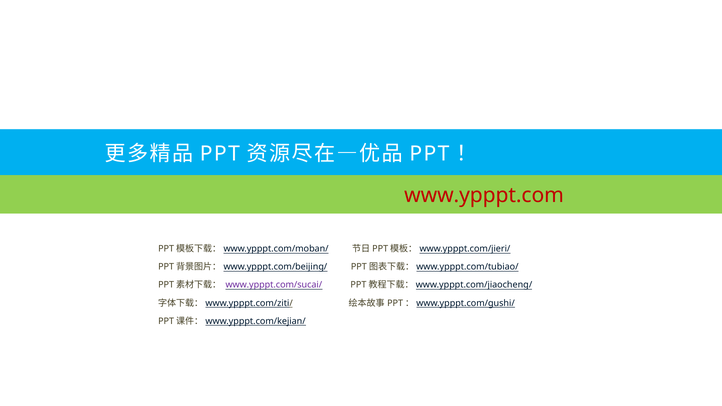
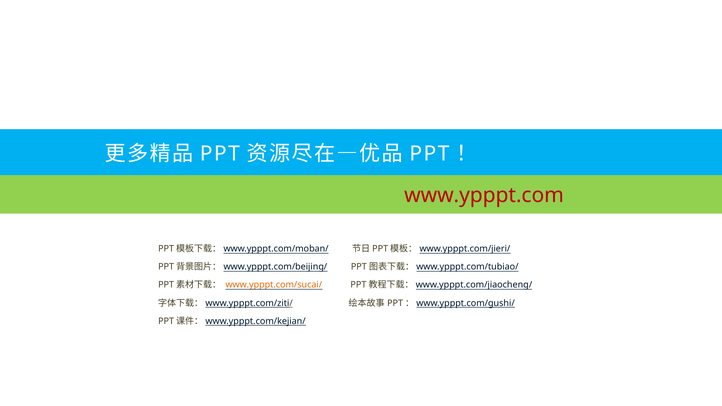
www.ypppt.com/sucai/ colour: purple -> orange (274, 285)
